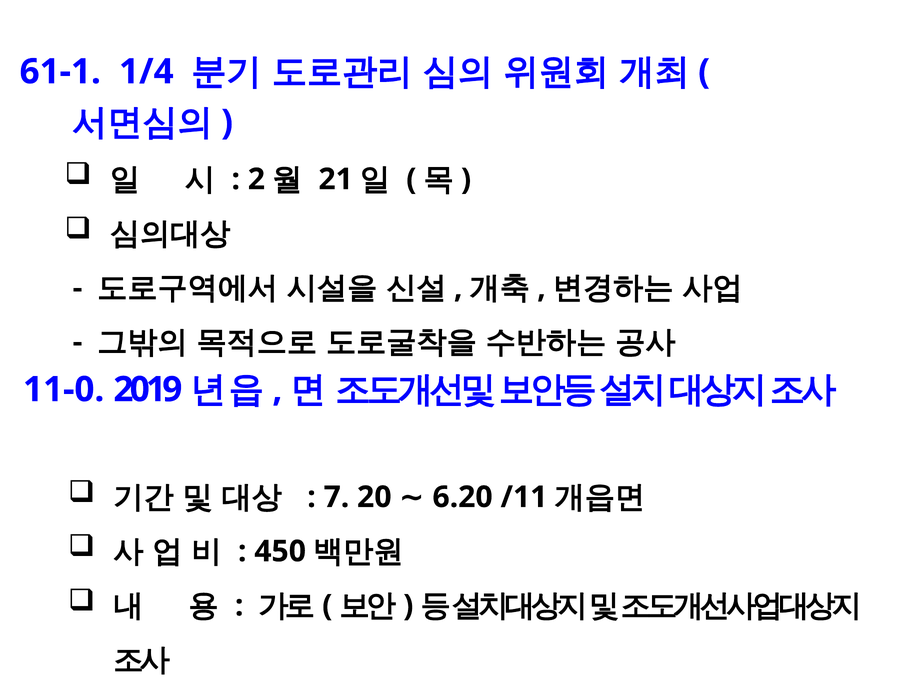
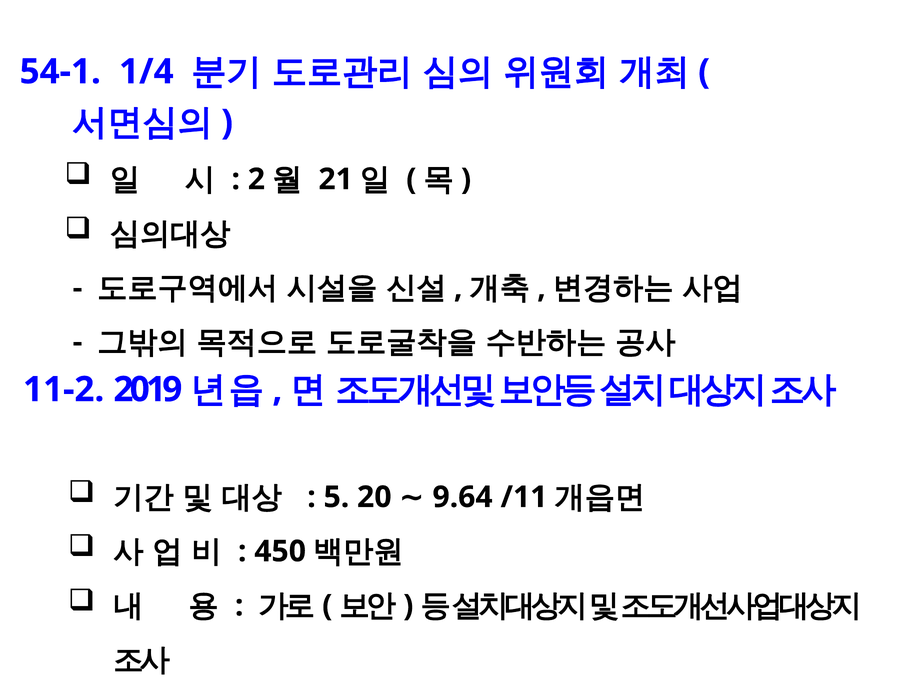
61-1: 61-1 -> 54-1 (60, 72)
11-0: 11-0 -> 11-2 (64, 390)
7: 7 -> 5 (336, 497)
6.20: 6.20 -> 9.64 (463, 497)
